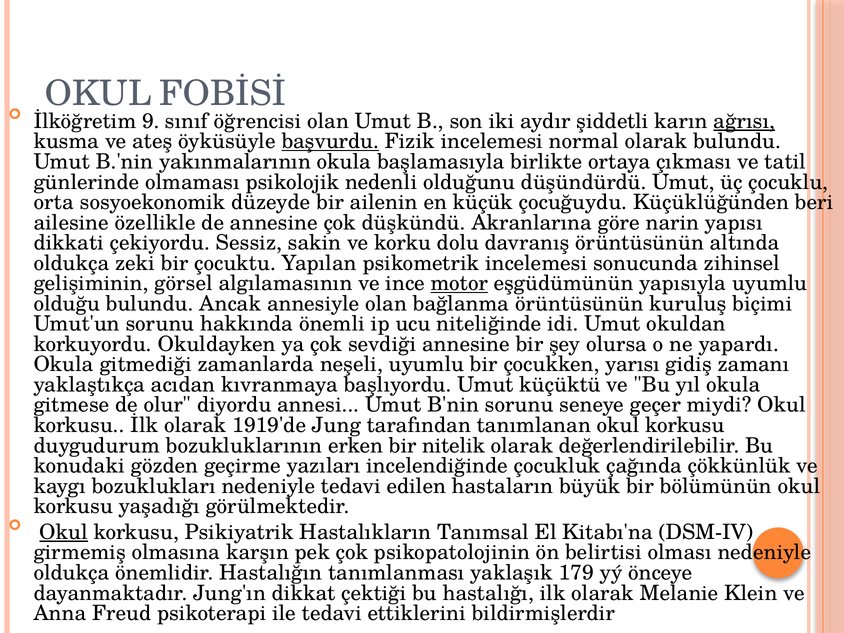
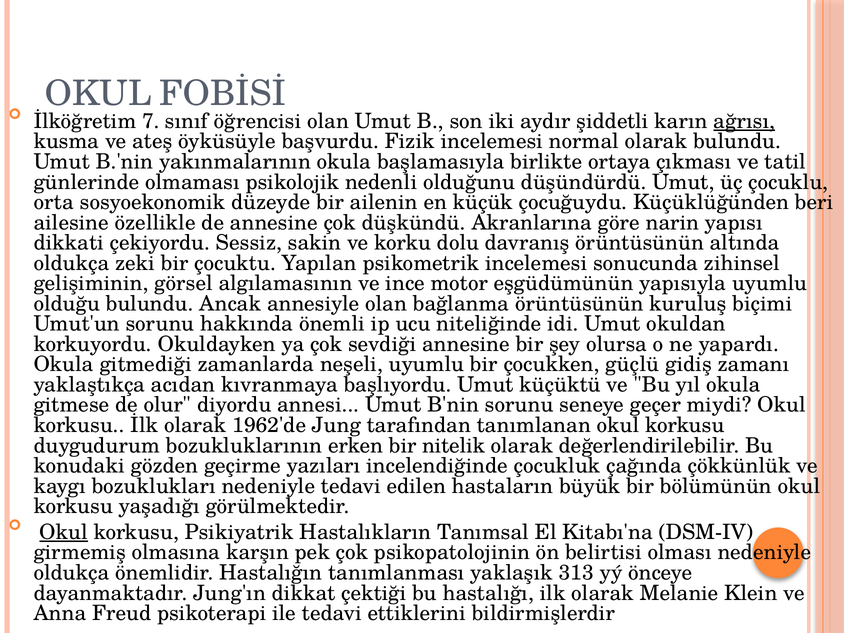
9: 9 -> 7 (151, 121)
başvurdu underline: present -> none (330, 142)
motor underline: present -> none (459, 283)
yarısı: yarısı -> güçlü (632, 364)
1919'de: 1919'de -> 1962'de (269, 425)
179: 179 -> 313 (576, 573)
